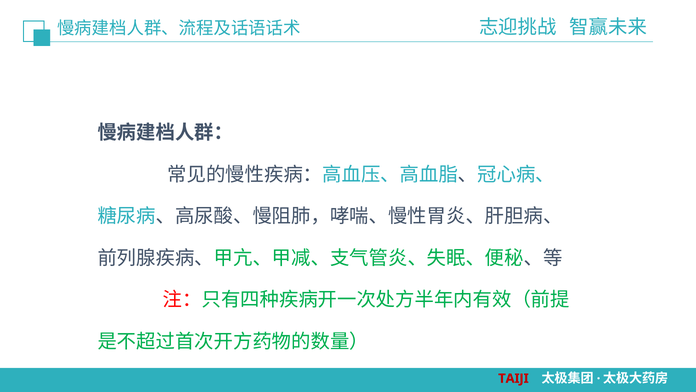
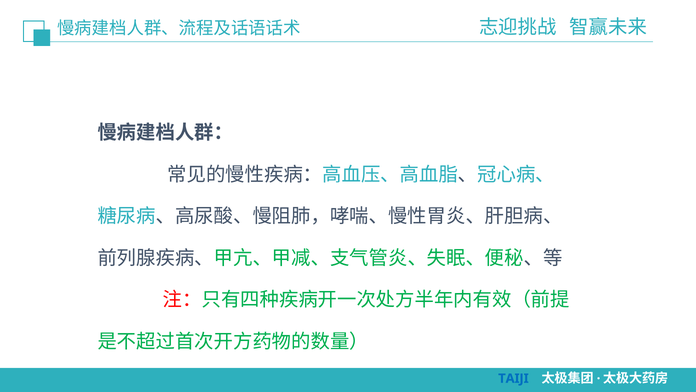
TAIJI colour: red -> blue (513, 378)
